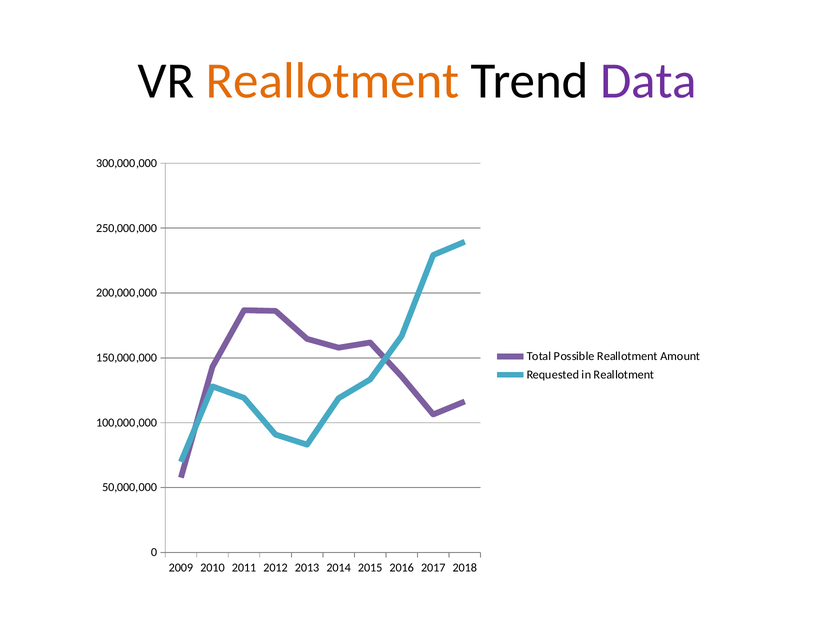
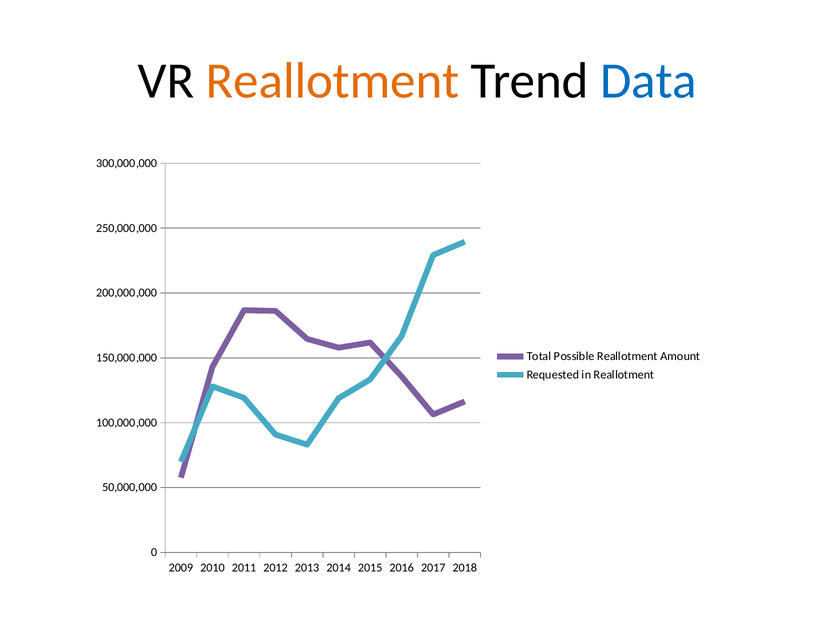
Data colour: purple -> blue (648, 81)
